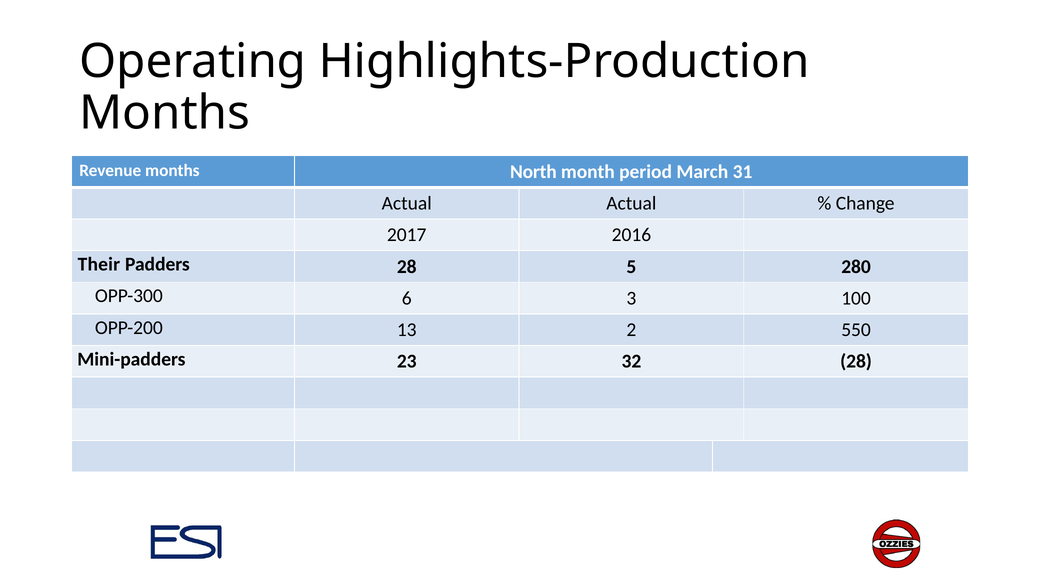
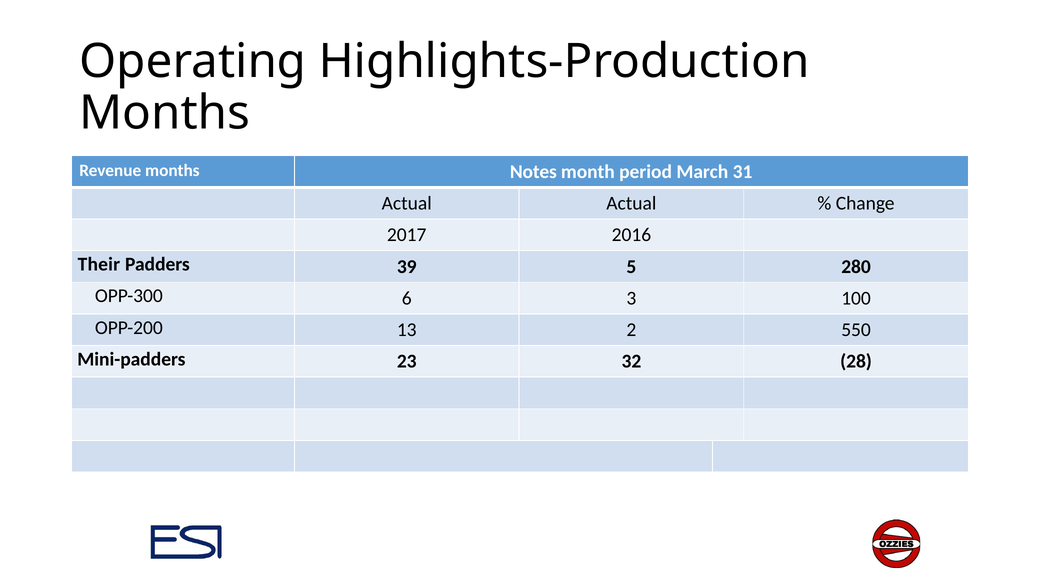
North: North -> Notes (533, 172)
Padders 28: 28 -> 39 (407, 267)
